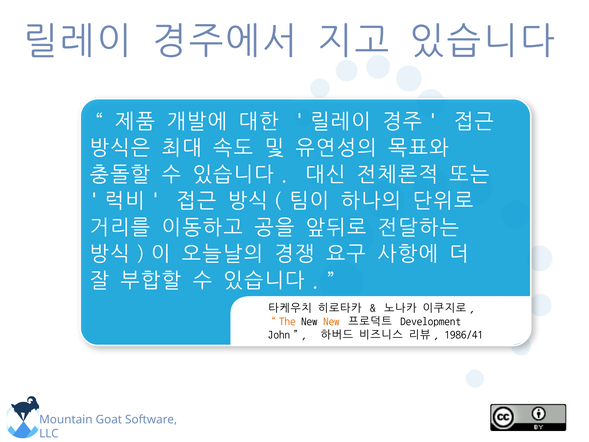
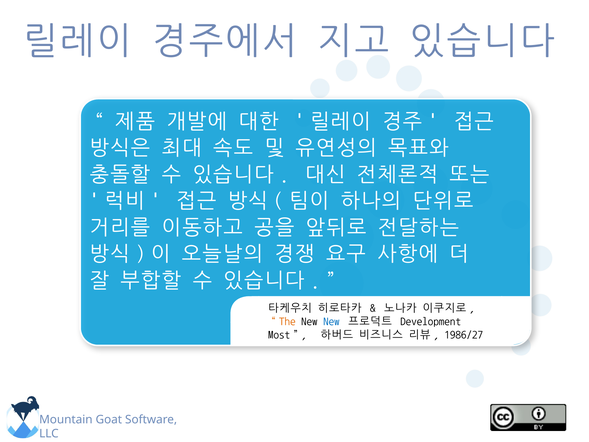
New colour: orange -> blue (331, 321)
John: John -> Most (287, 334)
1986/41: 1986/41 -> 1986/27 (464, 334)
